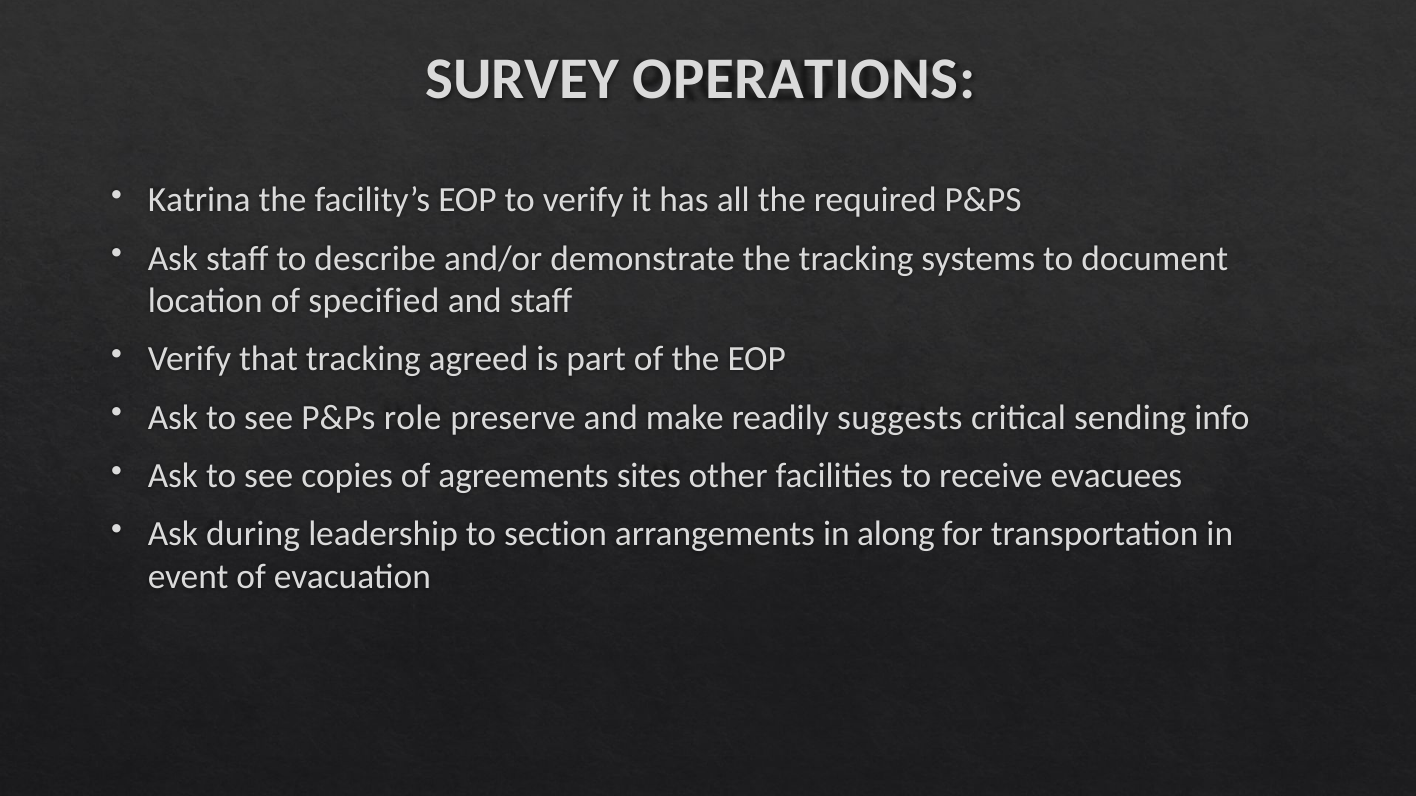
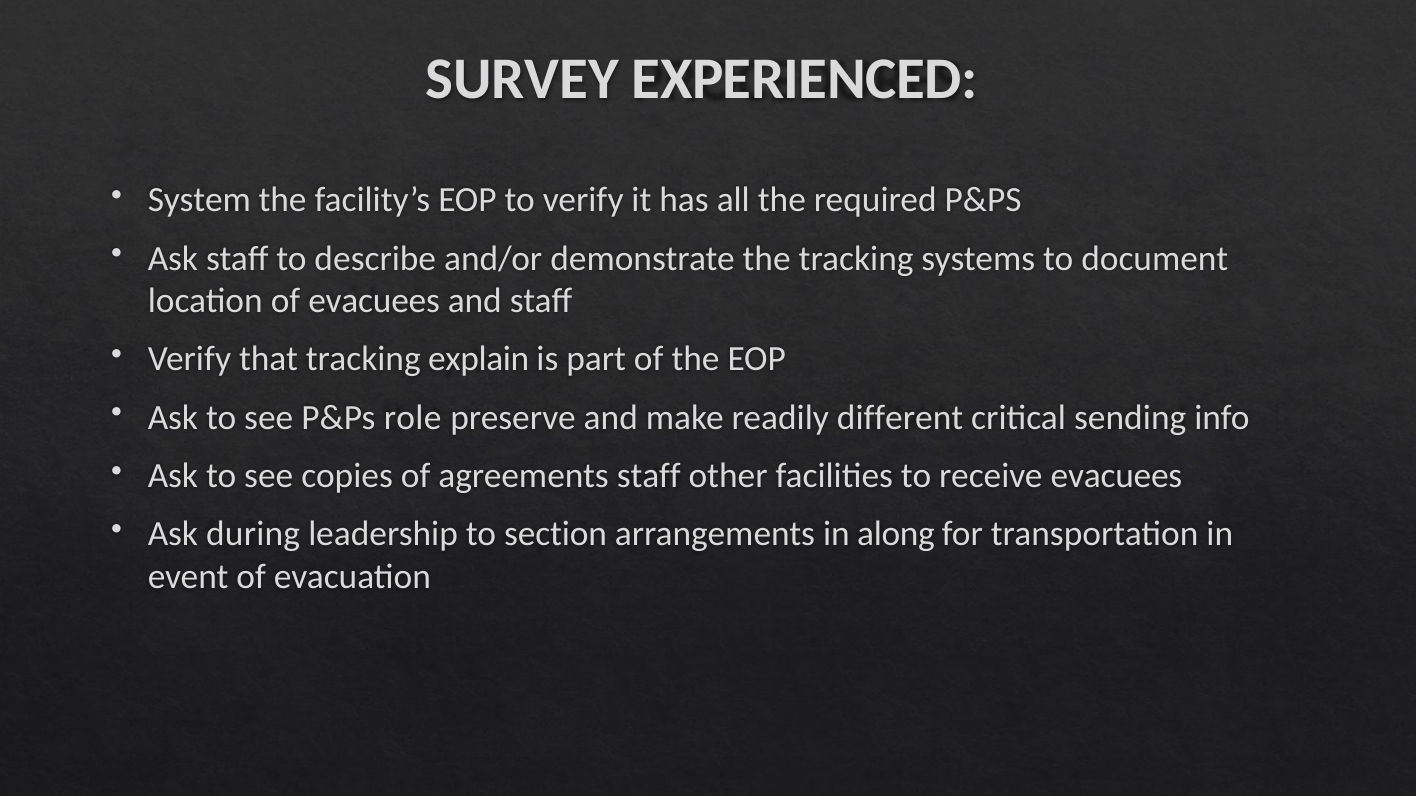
OPERATIONS: OPERATIONS -> EXPERIENCED (805, 79)
Katrina: Katrina -> System (199, 200)
of specified: specified -> evacuees (374, 301)
agreed: agreed -> explain (479, 359)
suggests: suggests -> different (900, 418)
agreements sites: sites -> staff (649, 476)
